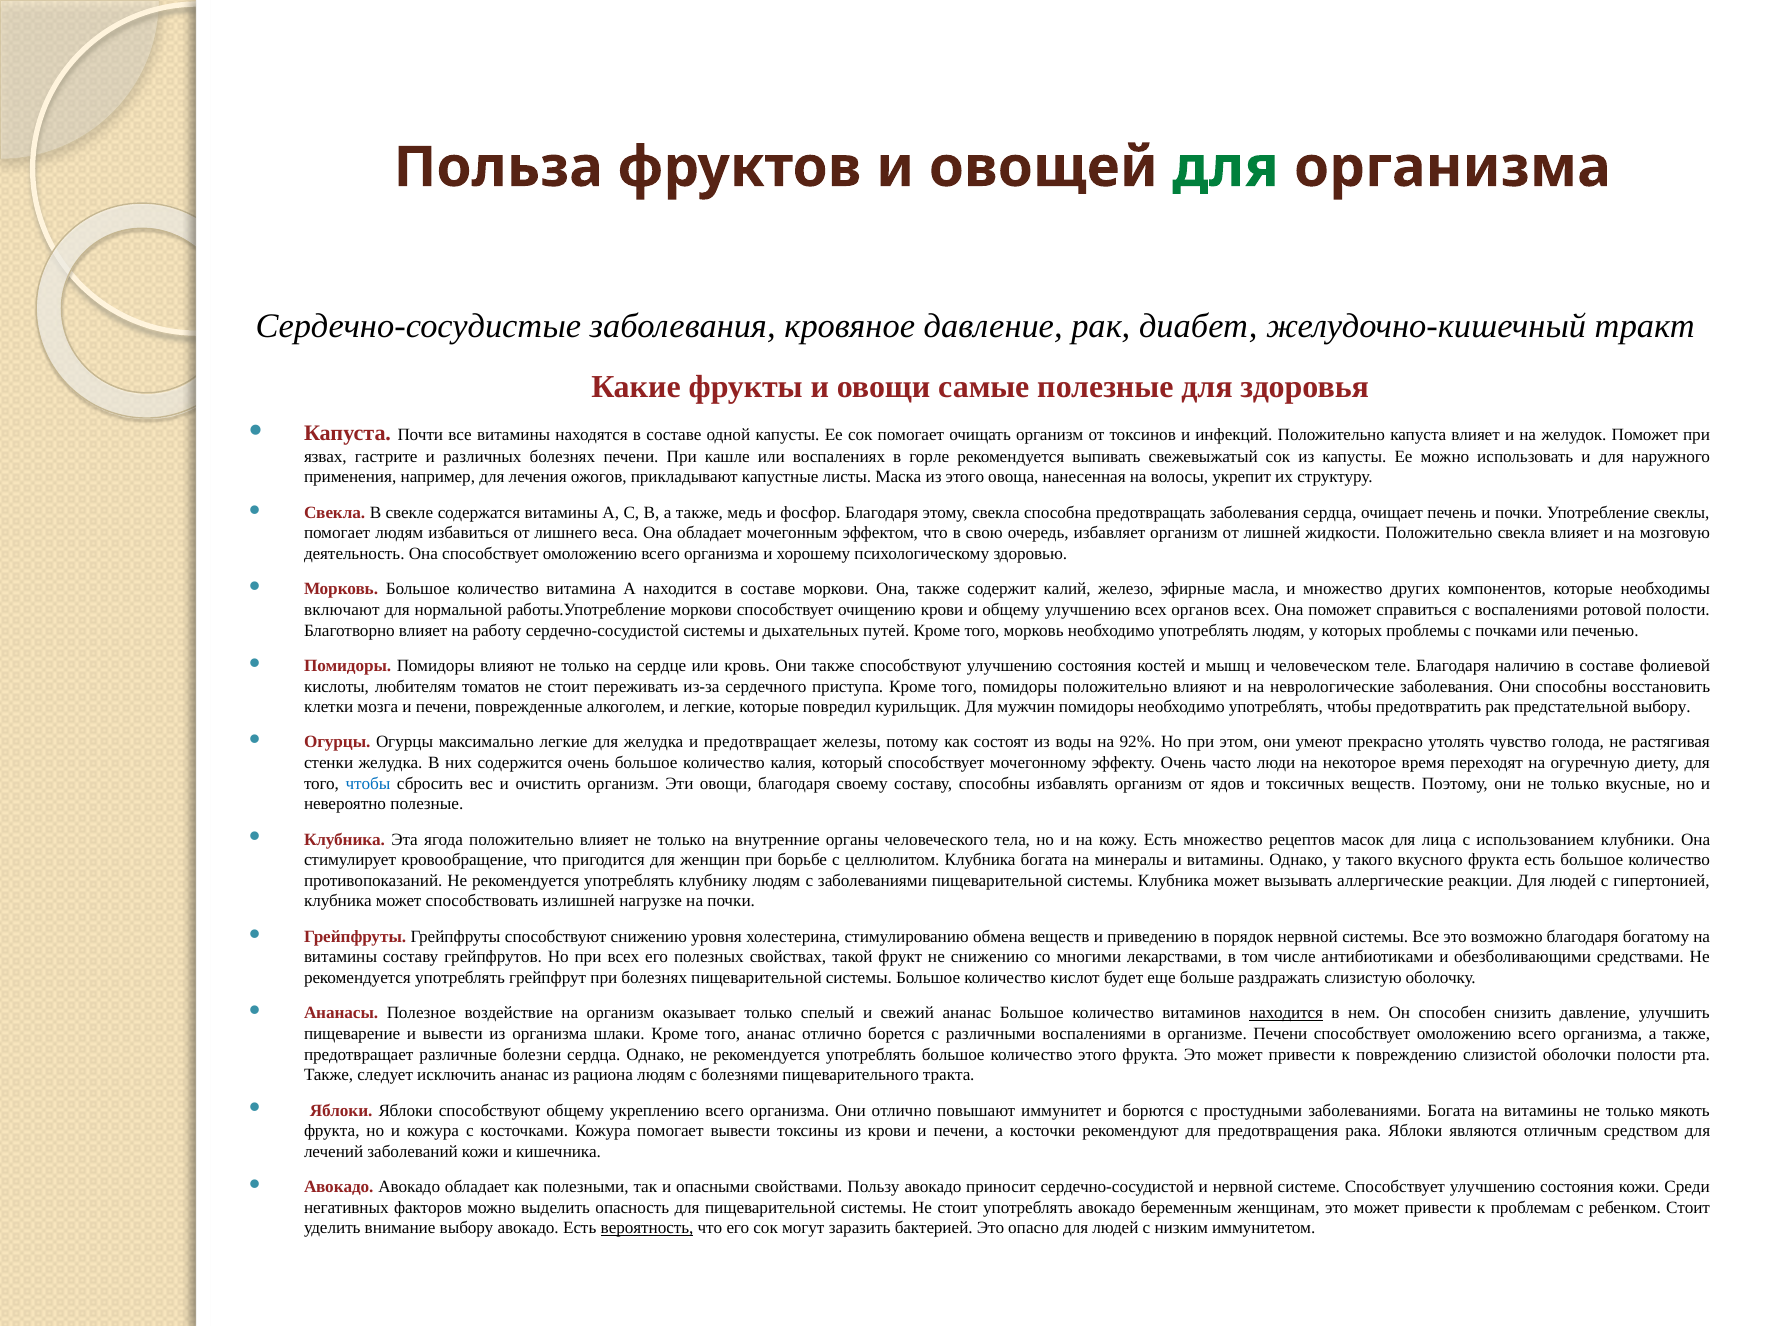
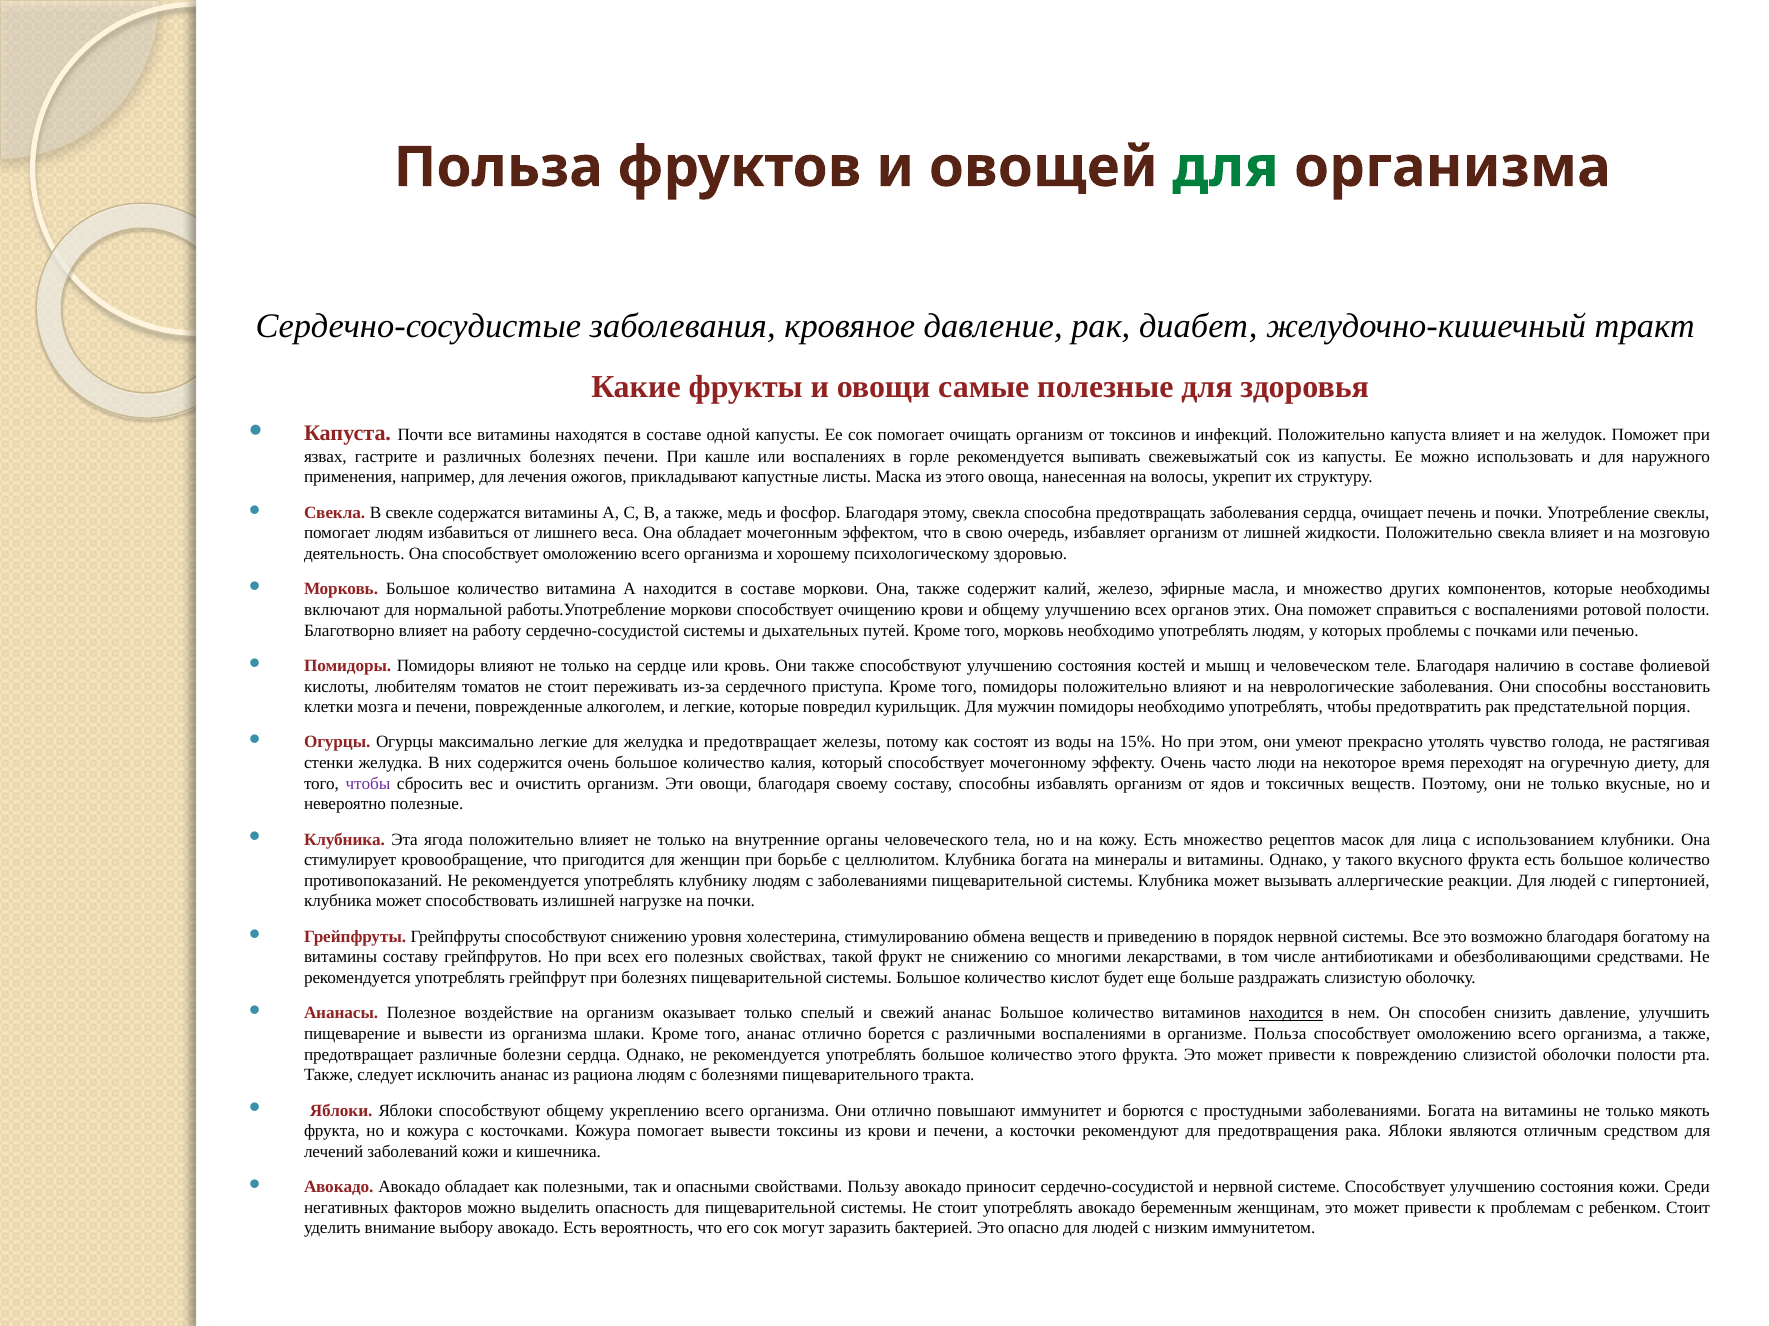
органов всех: всех -> этих (1252, 610)
предстательной выбору: выбору -> порция (1662, 707)
92%: 92% -> 15% (1138, 743)
чтобы colour: blue -> purple (368, 784)
организме Печени: Печени -> Польза (1280, 1034)
вероятность underline: present -> none (647, 1229)
